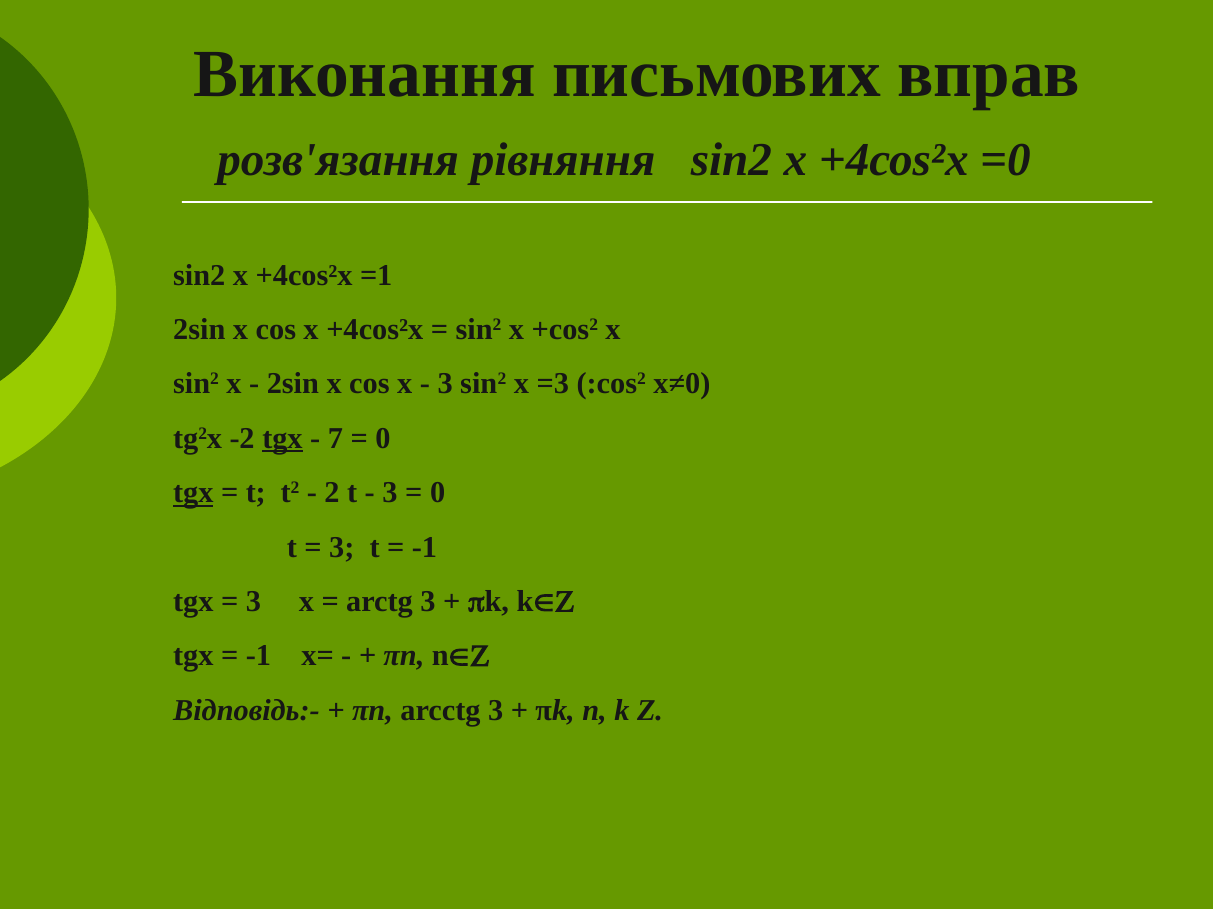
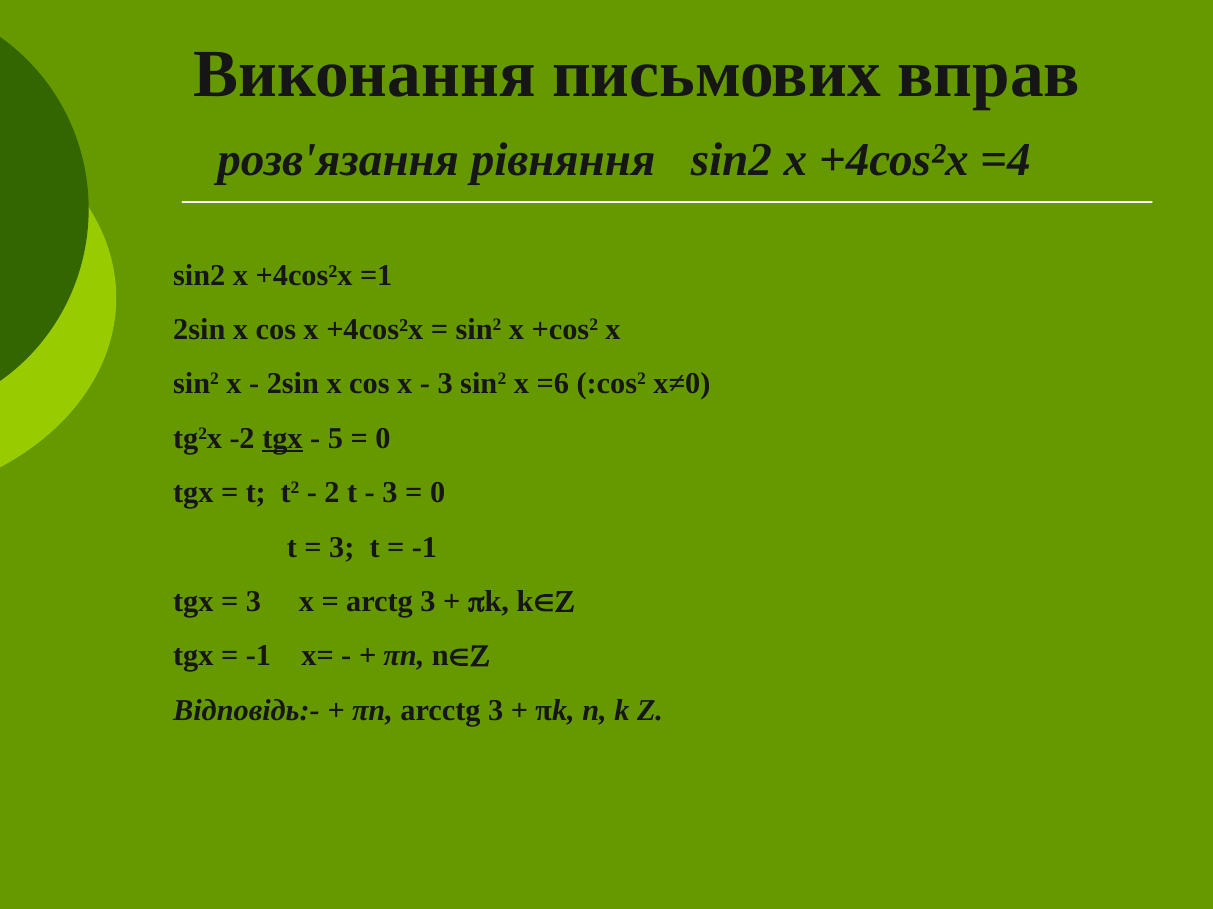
=0: =0 -> =4 (1005, 161)
=3: =3 -> =6 (553, 384)
7: 7 -> 5 (335, 439)
tgx underline: present -> none (193, 493)
